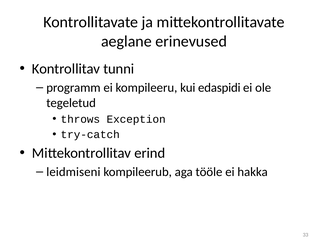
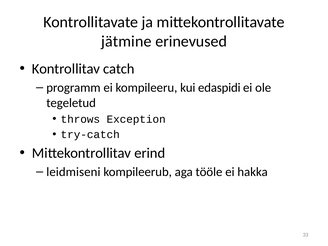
aeglane: aeglane -> jätmine (126, 41)
tunni: tunni -> catch (119, 69)
